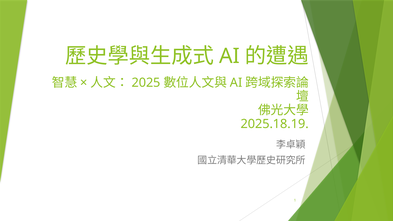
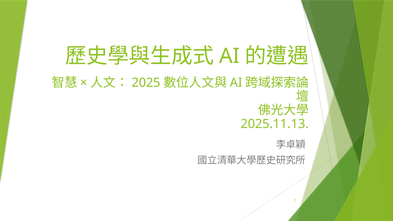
2025.18.19: 2025.18.19 -> 2025.11.13 (275, 124)
